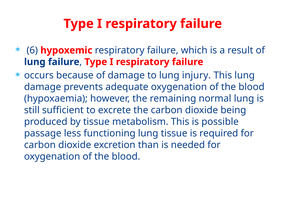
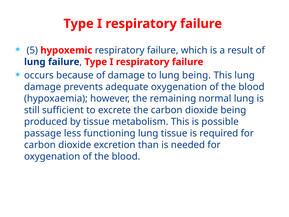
6: 6 -> 5 (32, 50)
lung injury: injury -> being (196, 75)
